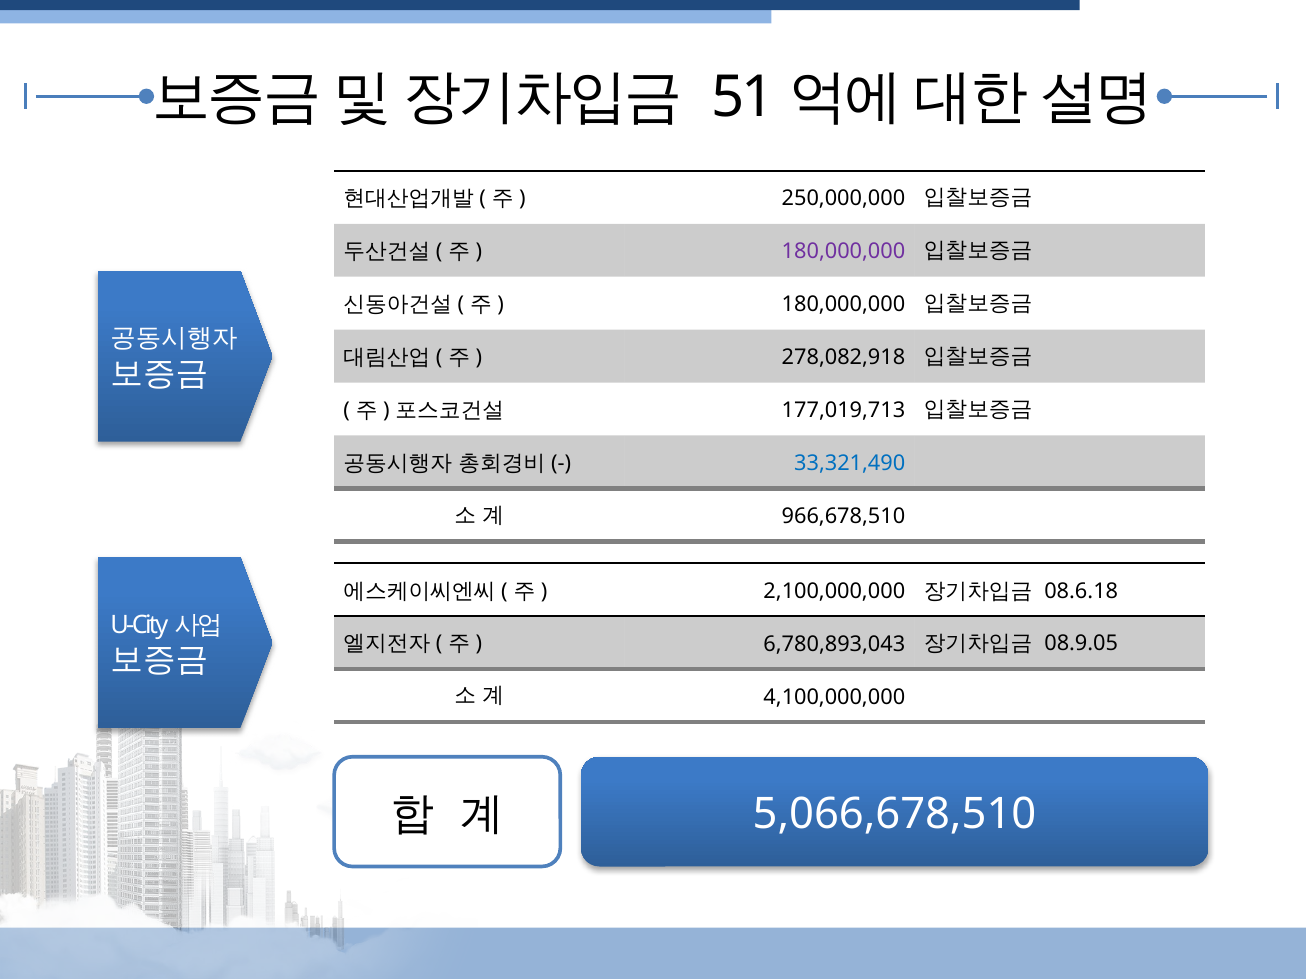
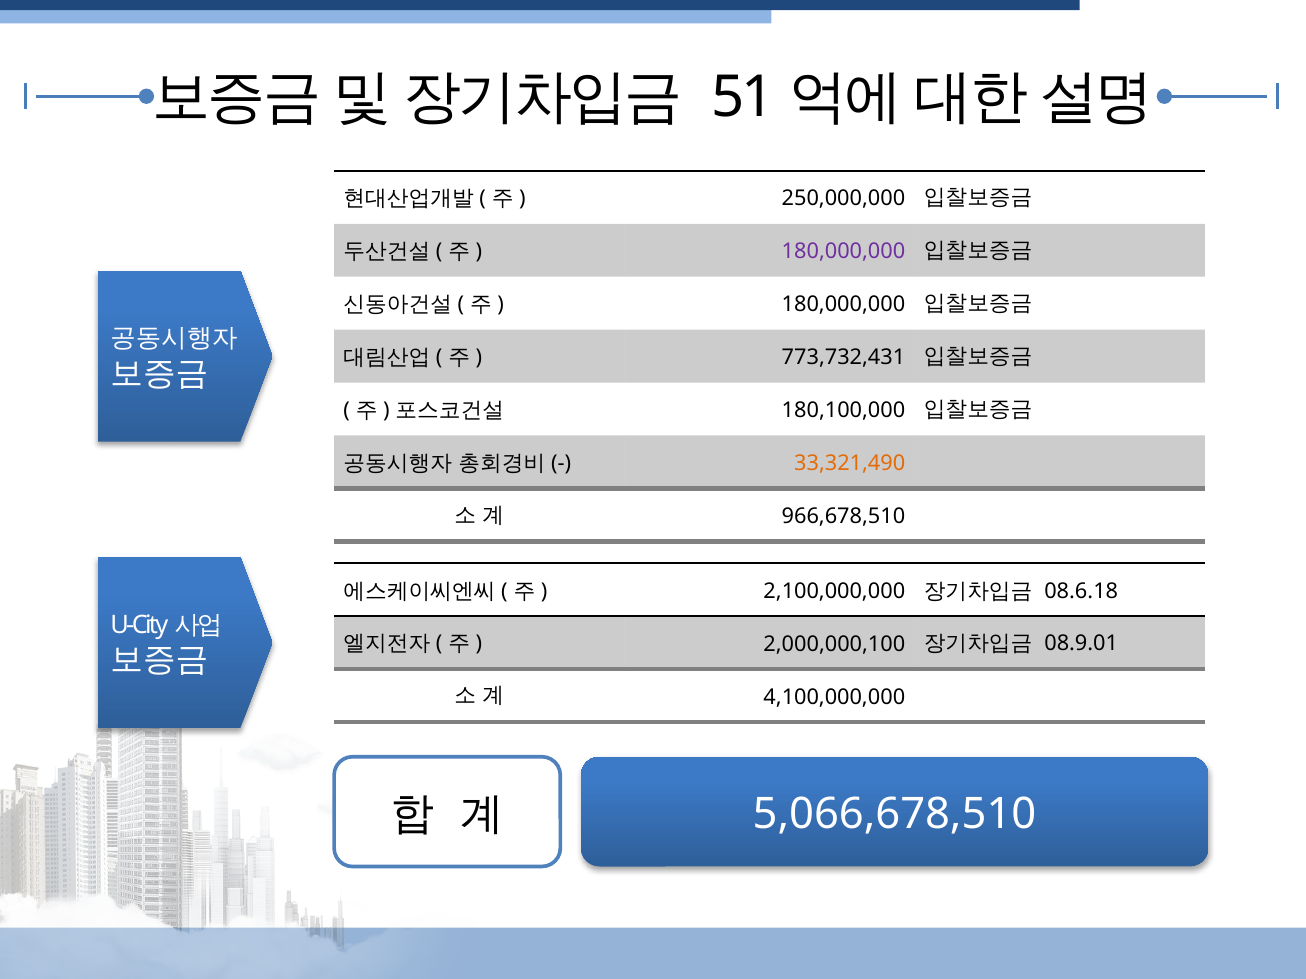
278,082,918: 278,082,918 -> 773,732,431 (844, 358)
177,019,713: 177,019,713 -> 180,100,000 (844, 411)
33,321,490 colour: blue -> orange (850, 463)
6,780,893,043: 6,780,893,043 -> 2,000,000,100 (834, 644)
08.9.05: 08.9.05 -> 08.9.01 (1081, 644)
